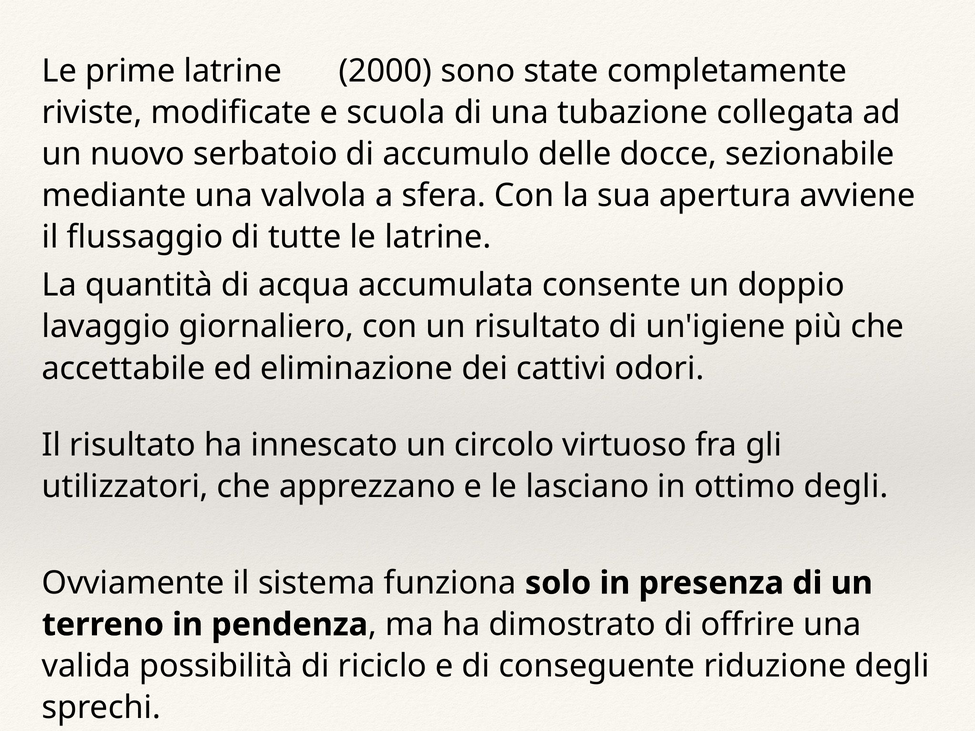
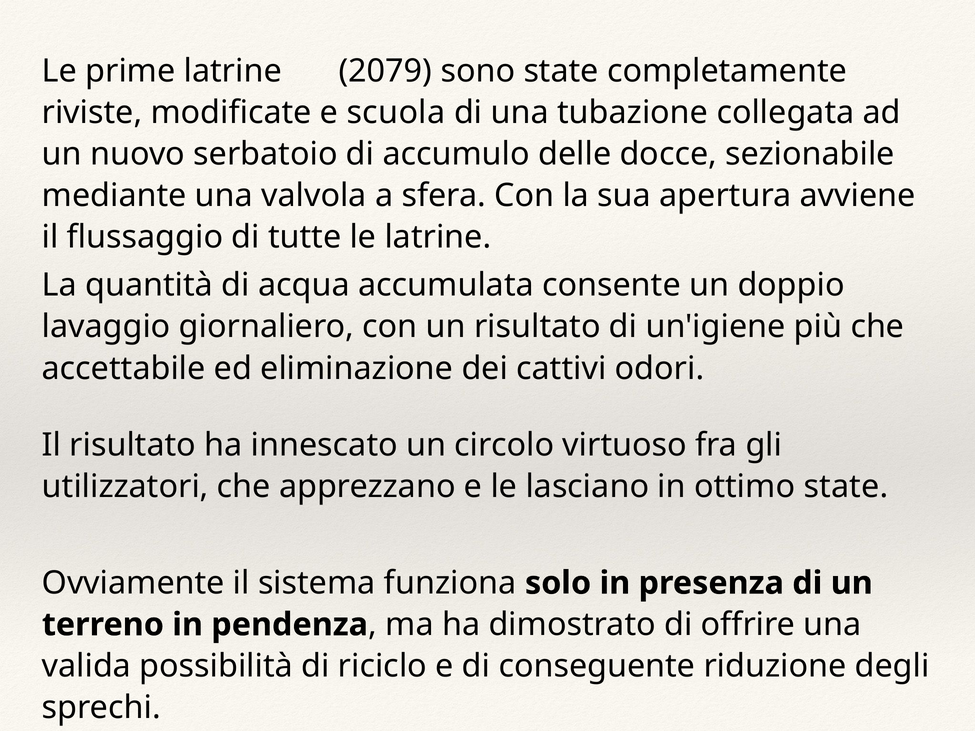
2000: 2000 -> 2079 (385, 71)
ottimo degli: degli -> state (846, 487)
